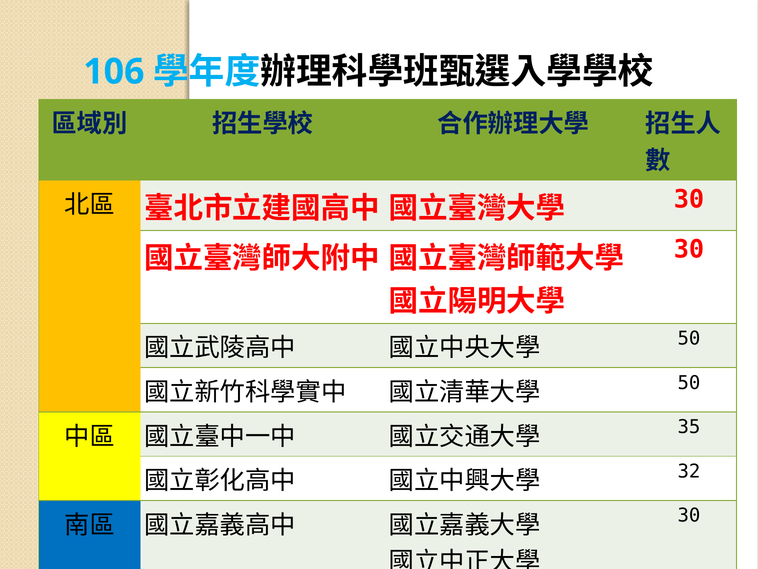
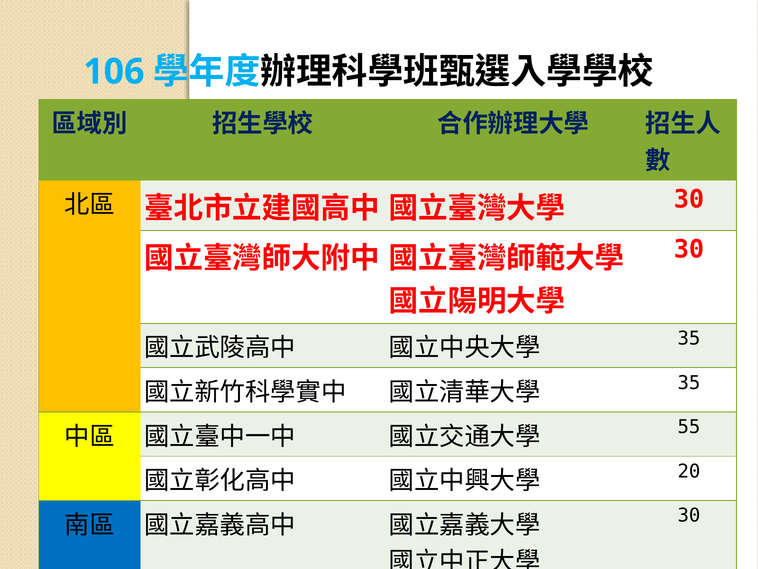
50: 50 -> 35 (689, 338)
50: 50 -> 35 (689, 382)
35: 35 -> 55 (689, 427)
32: 32 -> 20 (689, 471)
